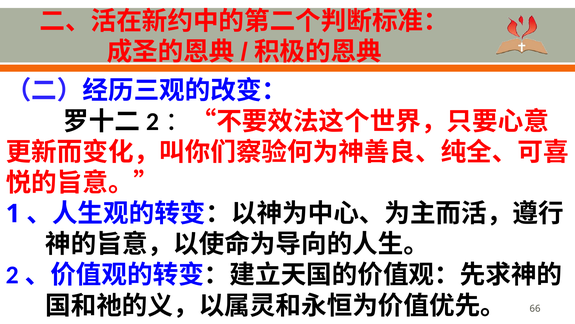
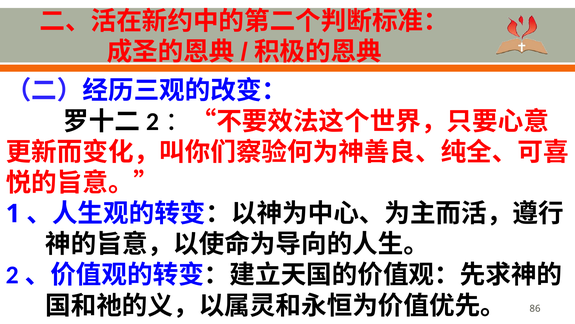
66: 66 -> 86 (535, 308)
